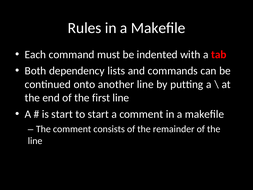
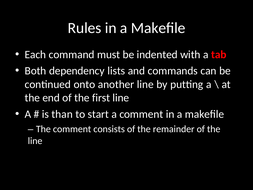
is start: start -> than (62, 114)
